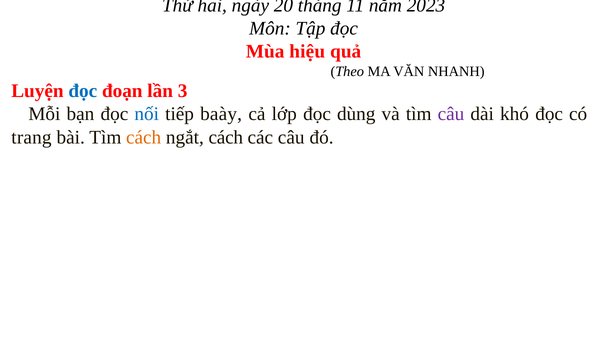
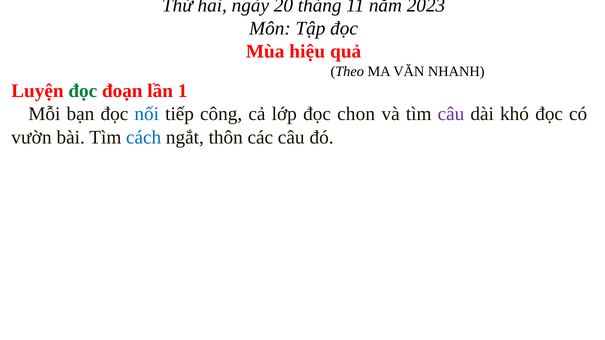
đọc colour: blue -> green (83, 91)
3: 3 -> 1 (183, 91)
baày: baày -> công (221, 114)
dùng: dùng -> chon (356, 114)
trang: trang -> vườn (31, 137)
cách colour: orange -> blue (144, 137)
ngắt cách: cách -> thôn (226, 137)
